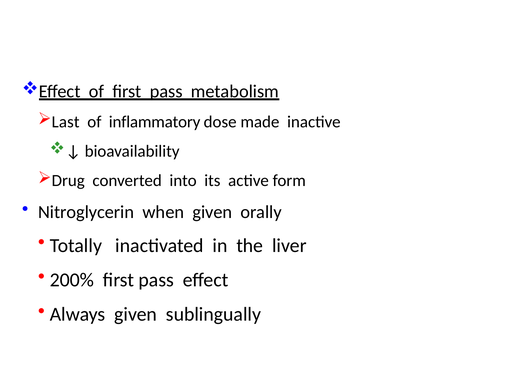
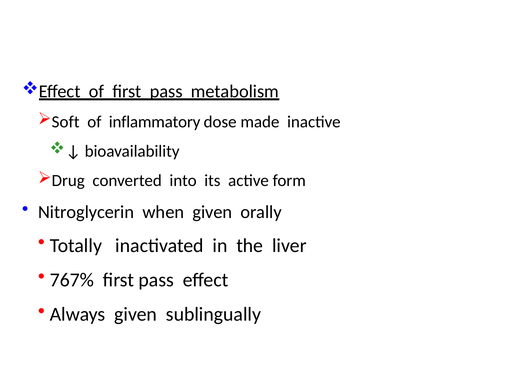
Last: Last -> Soft (66, 122)
200%: 200% -> 767% (72, 280)
